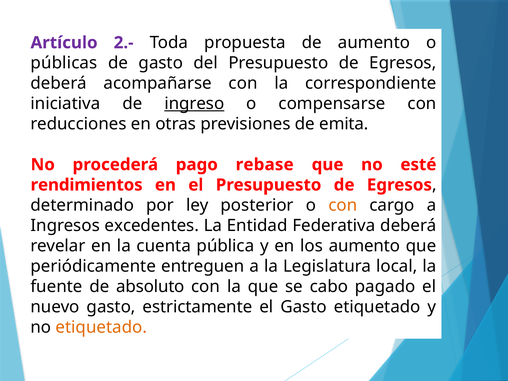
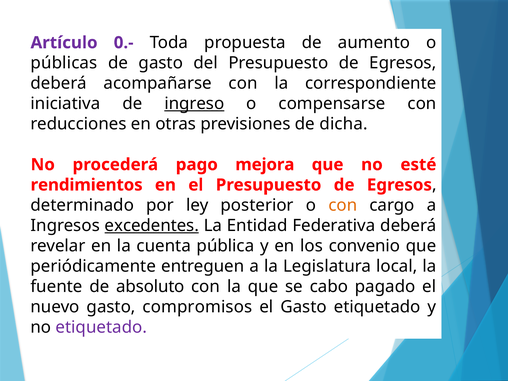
2.-: 2.- -> 0.- (124, 43)
emita: emita -> dicha (344, 124)
rebase: rebase -> mejora (265, 165)
excedentes underline: none -> present (152, 226)
los aumento: aumento -> convenio (364, 246)
estrictamente: estrictamente -> compromisos (197, 307)
etiquetado colour: orange -> purple (101, 327)
